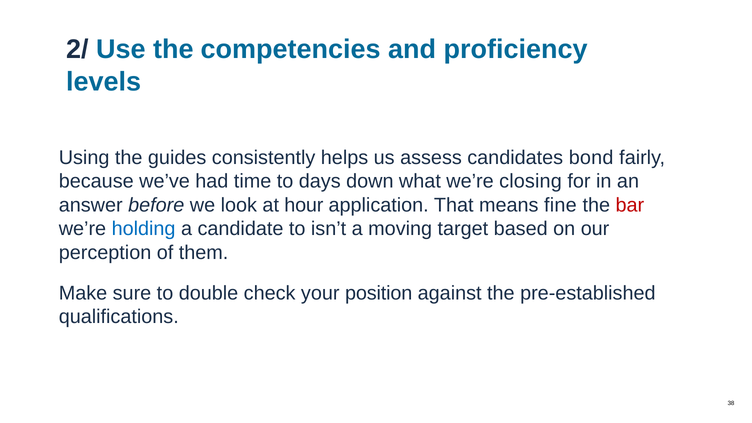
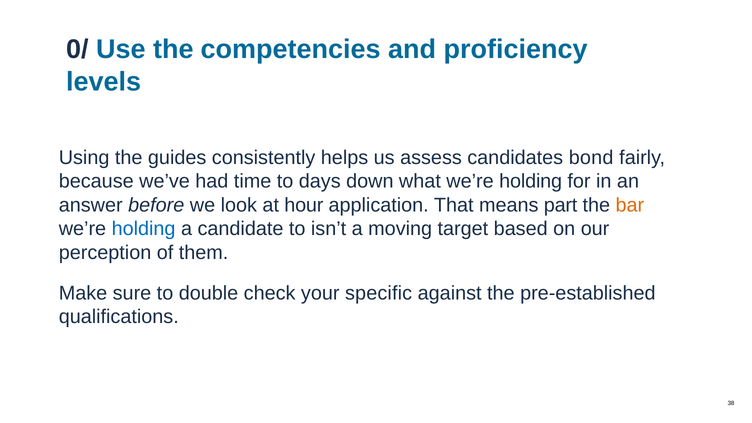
2/: 2/ -> 0/ (77, 49)
what we’re closing: closing -> holding (531, 181)
fine: fine -> part (561, 205)
bar colour: red -> orange (630, 205)
position: position -> specific (379, 293)
